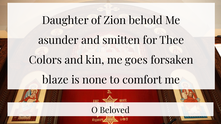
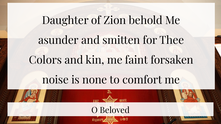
goes: goes -> faint (136, 60)
blaze: blaze -> noise (55, 80)
